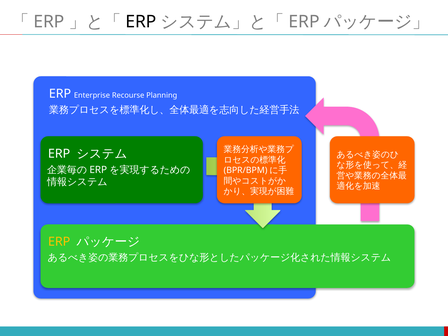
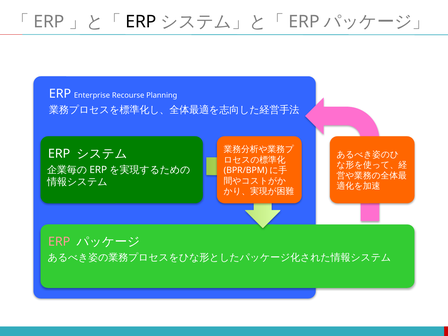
ERP colour: yellow -> pink (59, 242)
